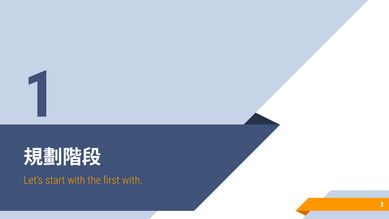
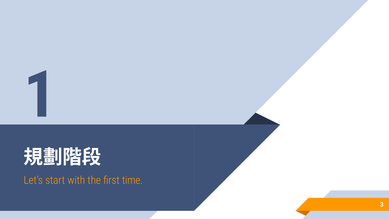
first with: with -> time (133, 180)
